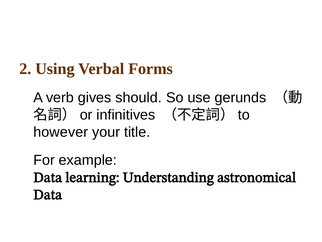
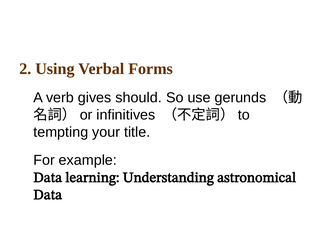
however: however -> tempting (61, 132)
